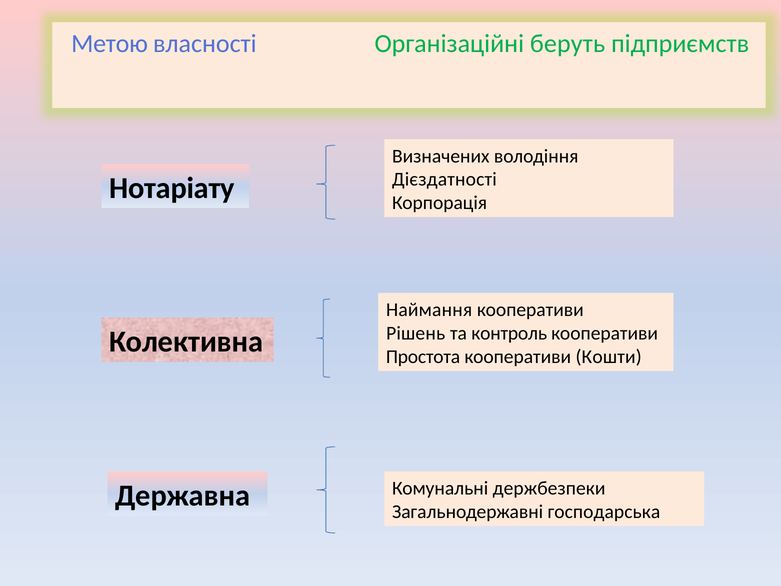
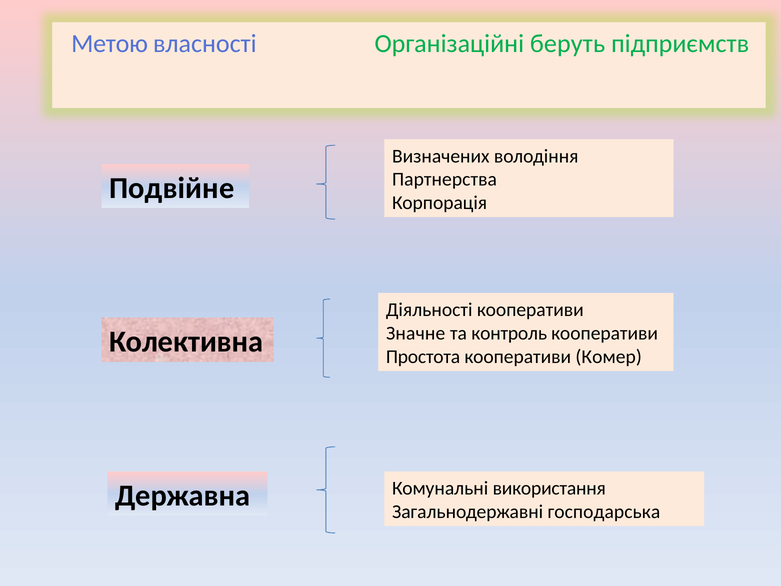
Дієздатності: Дієздатності -> Партнерства (444, 179)
Нотаріату: Нотаріату -> Подвійне (172, 188)
Наймання: Наймання -> Діяльності (429, 310)
Рішень: Рішень -> Значне (416, 333)
Кошти: Кошти -> Комер (609, 357)
держбезпеки: держбезпеки -> використання (549, 488)
